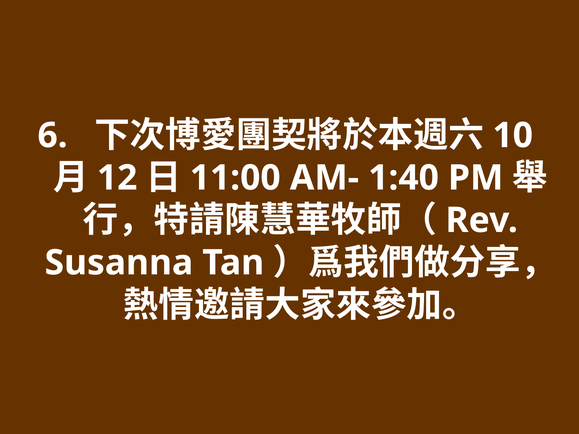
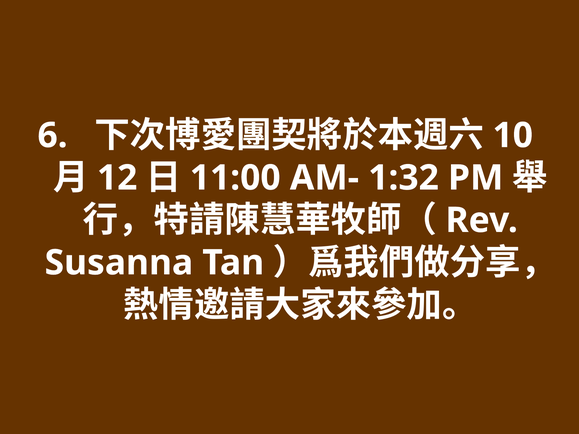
1:40: 1:40 -> 1:32 (404, 178)
